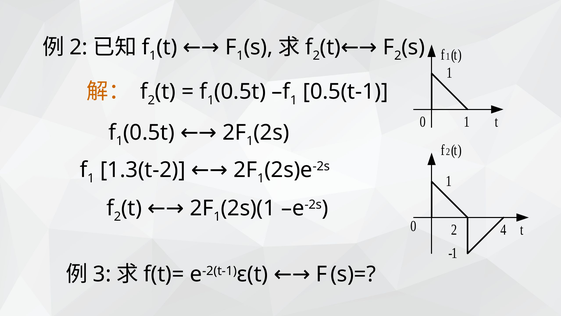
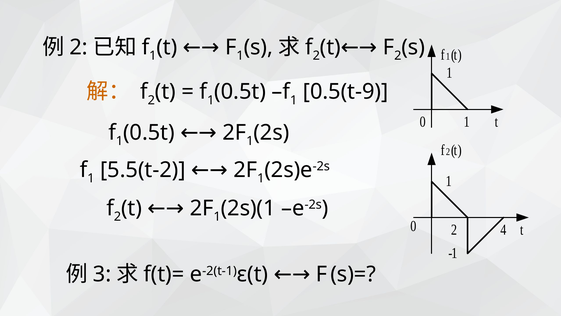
0.5(t-1: 0.5(t-1 -> 0.5(t-9 (346, 92)
1.3(t-2: 1.3(t-2 -> 5.5(t-2 (143, 170)
